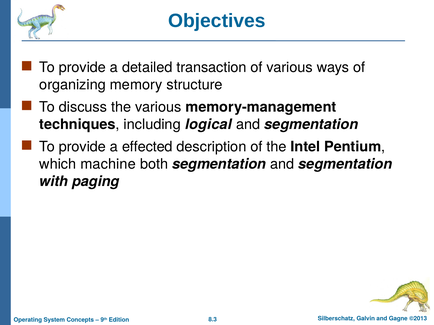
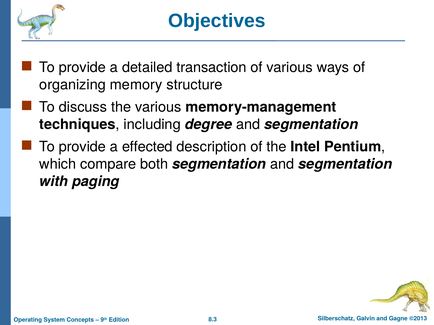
logical: logical -> degree (208, 125)
machine: machine -> compare (108, 164)
